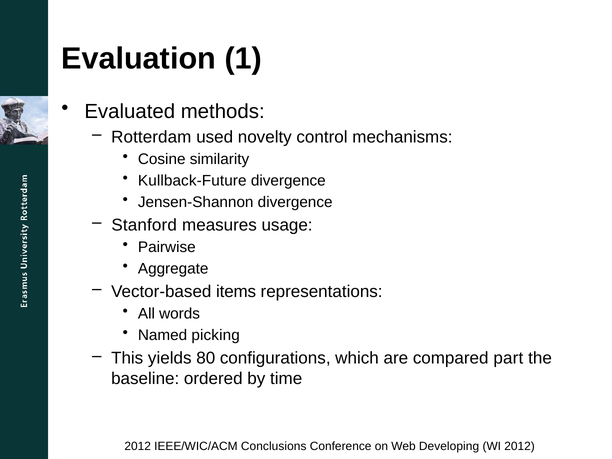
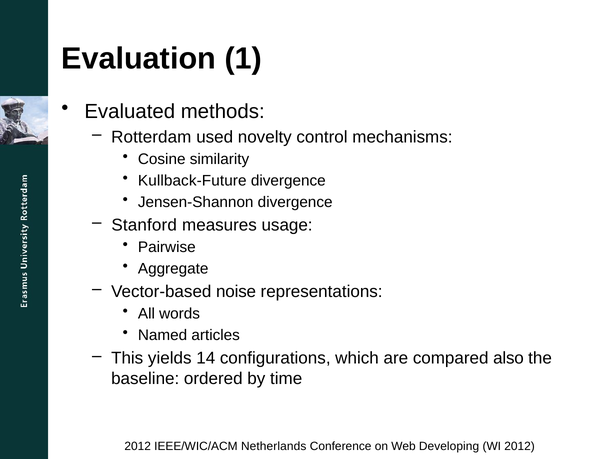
items: items -> noise (236, 292)
picking: picking -> articles (216, 335)
80: 80 -> 14 (206, 358)
part: part -> also (508, 358)
Conclusions: Conclusions -> Netherlands (274, 446)
